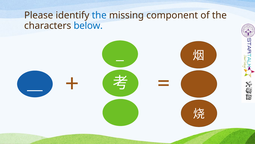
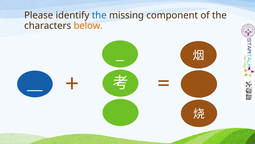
below colour: blue -> orange (88, 26)
